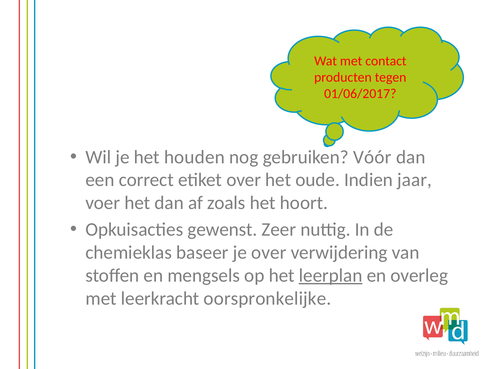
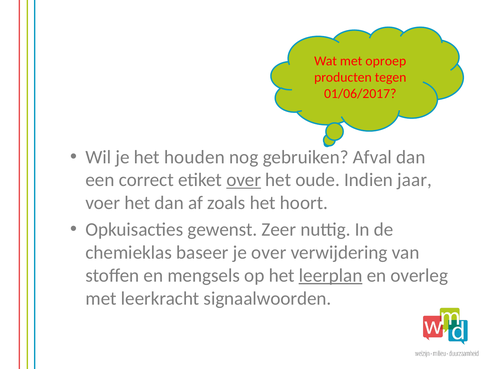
contact: contact -> oproep (386, 61)
Vóór: Vóór -> Afval (372, 157)
over underline: none -> present (244, 180)
oorspronkelijke: oorspronkelijke -> signaalwoorden (267, 298)
